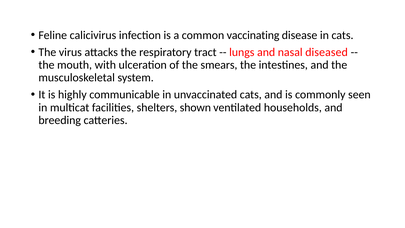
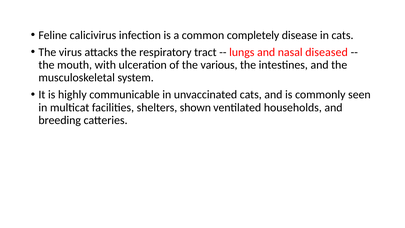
vaccinating: vaccinating -> completely (253, 35)
smears: smears -> various (219, 65)
